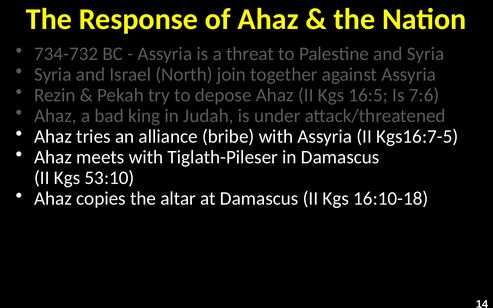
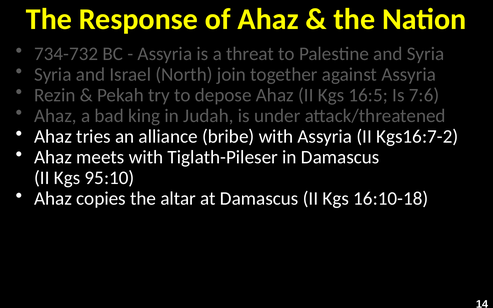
Kgs16:7-5: Kgs16:7-5 -> Kgs16:7-2 (417, 137)
53:10: 53:10 -> 95:10 (109, 178)
